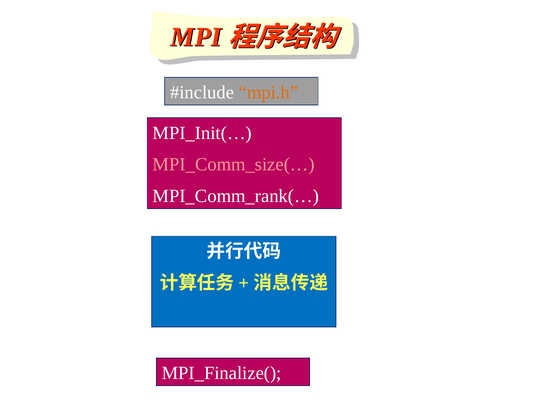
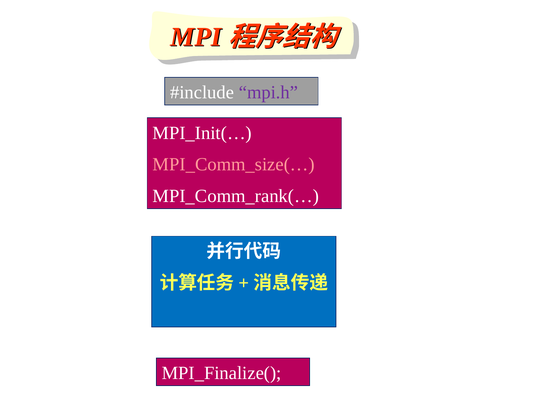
mpi.h colour: orange -> purple (268, 93)
